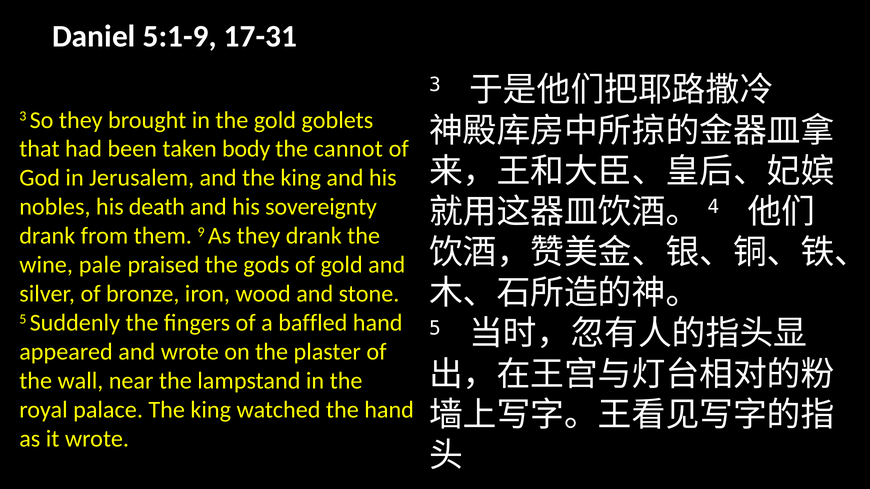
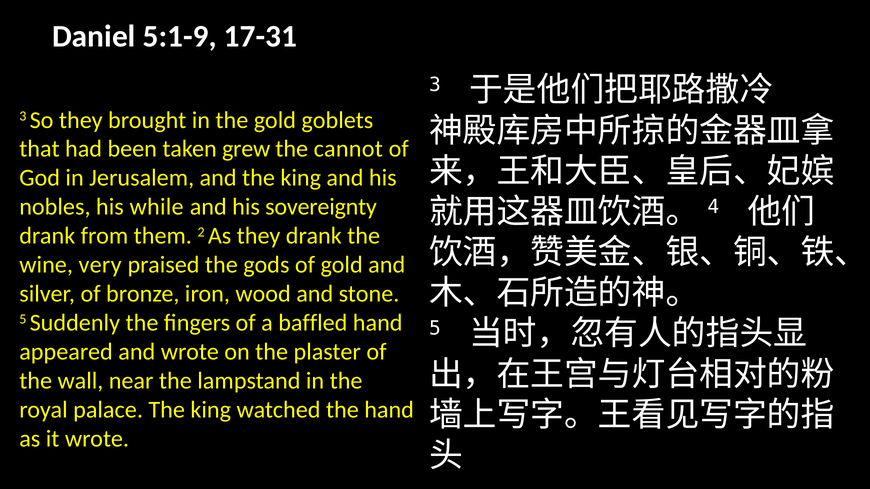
body: body -> grew (246, 149)
death: death -> while (157, 207)
9: 9 -> 2 (201, 232)
pale: pale -> very (100, 265)
